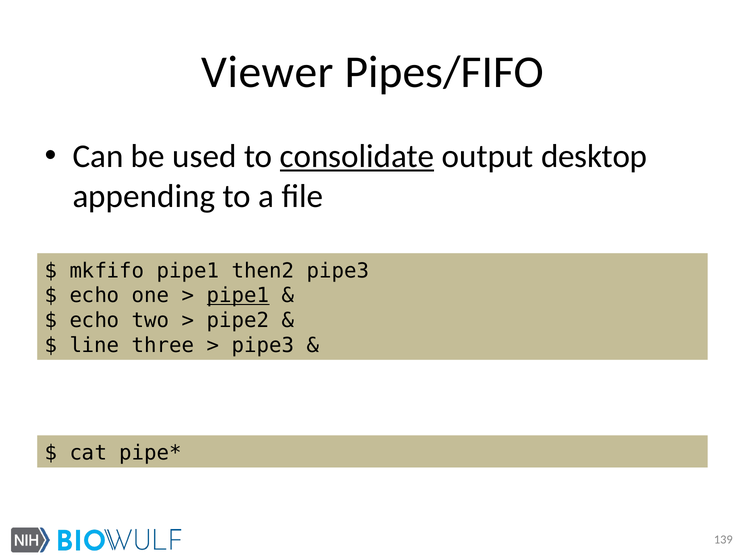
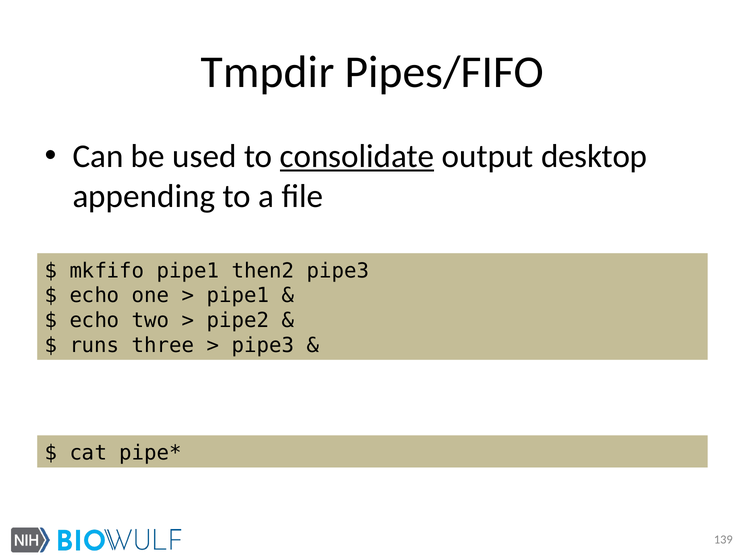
Viewer: Viewer -> Tmpdir (268, 72)
pipe1 underline: present -> none (238, 295)
line: line -> runs (94, 345)
